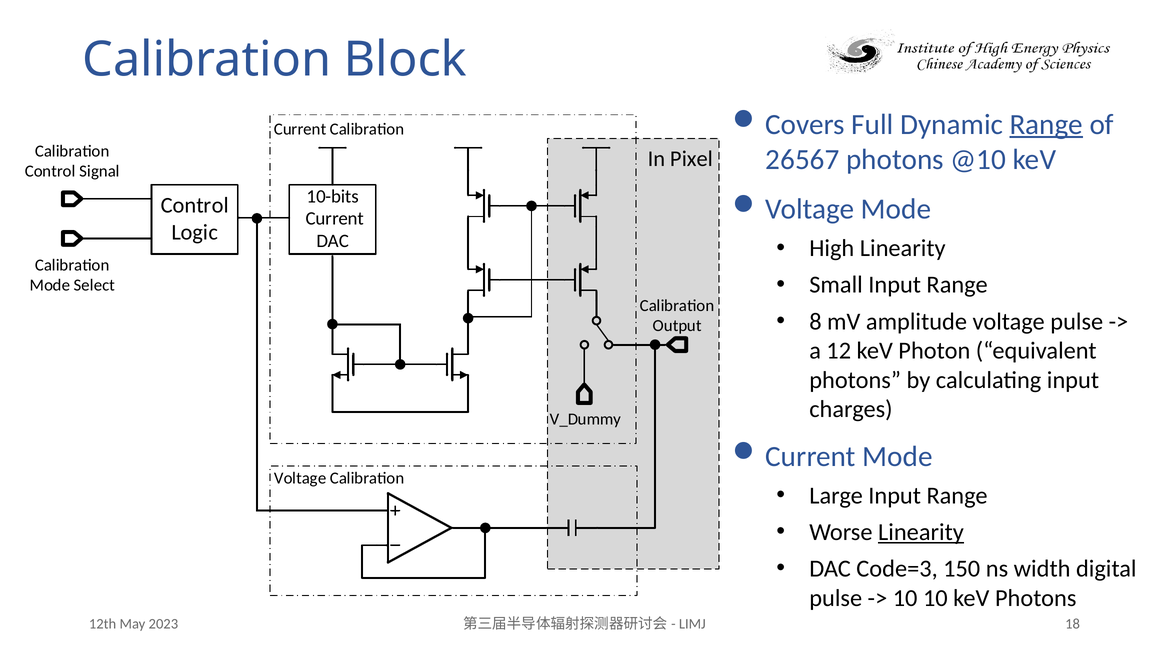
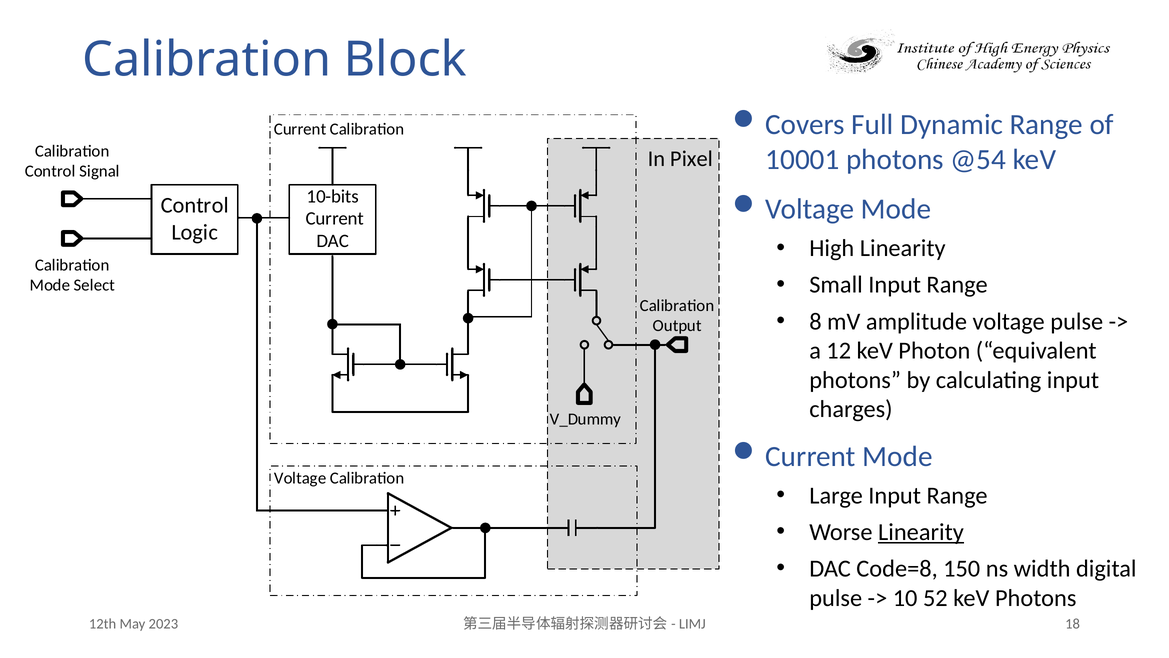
Range underline: present -> none (1046, 124)
26567: 26567 -> 10001 (802, 159)
@10: @10 -> @54 (978, 159)
Code=3: Code=3 -> Code=8 (897, 568)
10 10: 10 -> 52 (935, 598)
